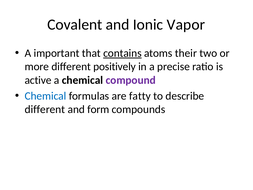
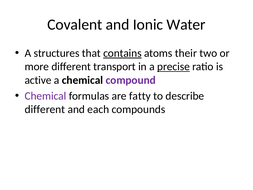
Vapor: Vapor -> Water (186, 24)
important: important -> structures (57, 53)
positively: positively -> transport (115, 67)
precise underline: none -> present (173, 67)
Chemical colour: blue -> purple (46, 96)
form: form -> each (98, 109)
